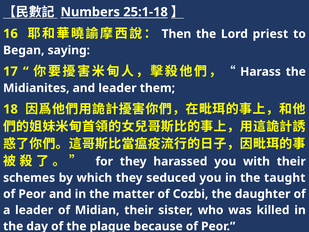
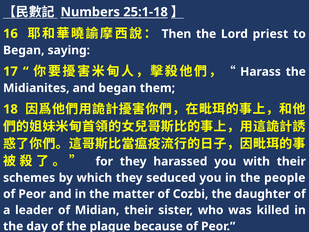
and leader: leader -> began (117, 88)
taught: taught -> people (285, 178)
